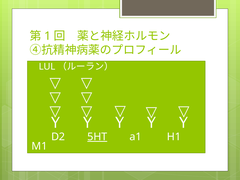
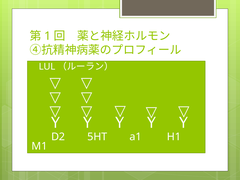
5HT underline: present -> none (97, 137)
